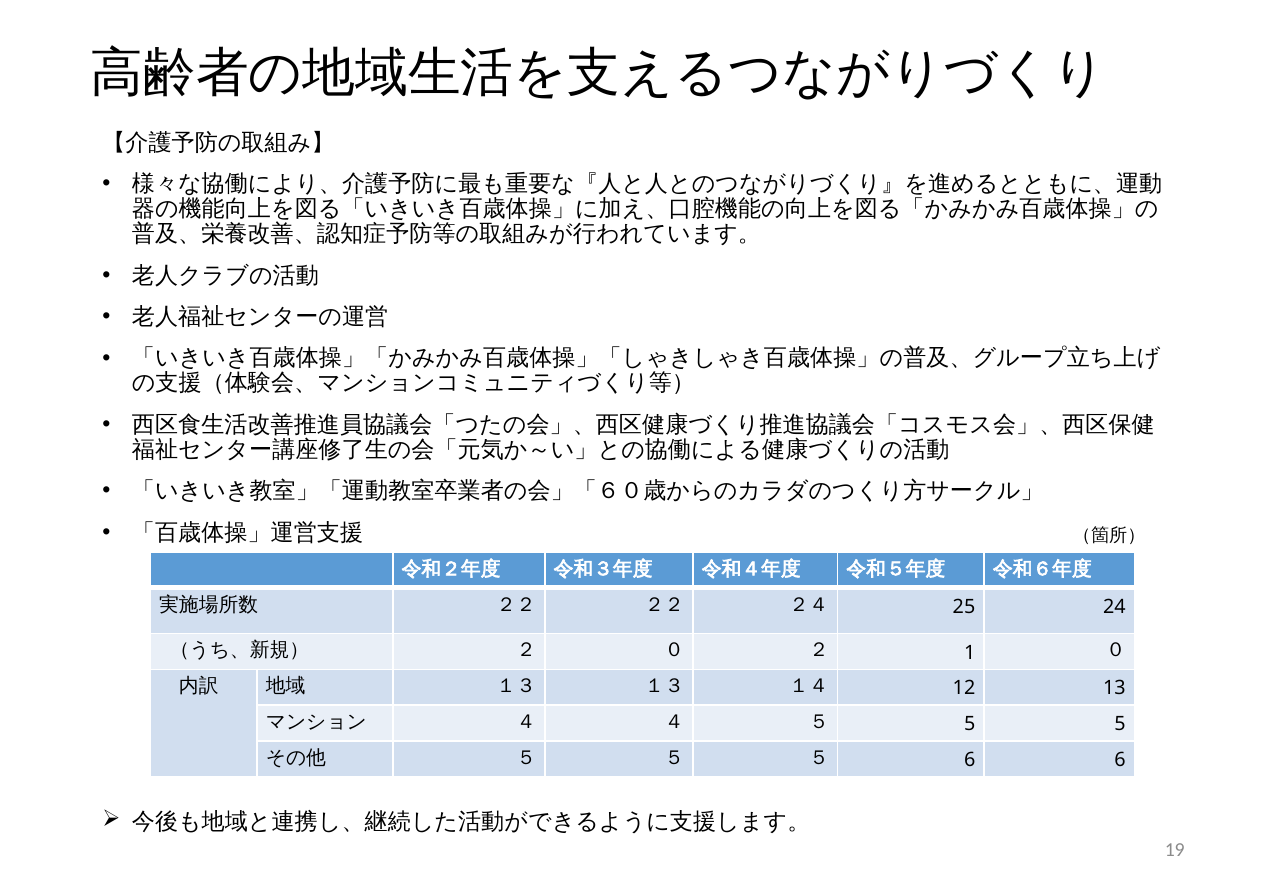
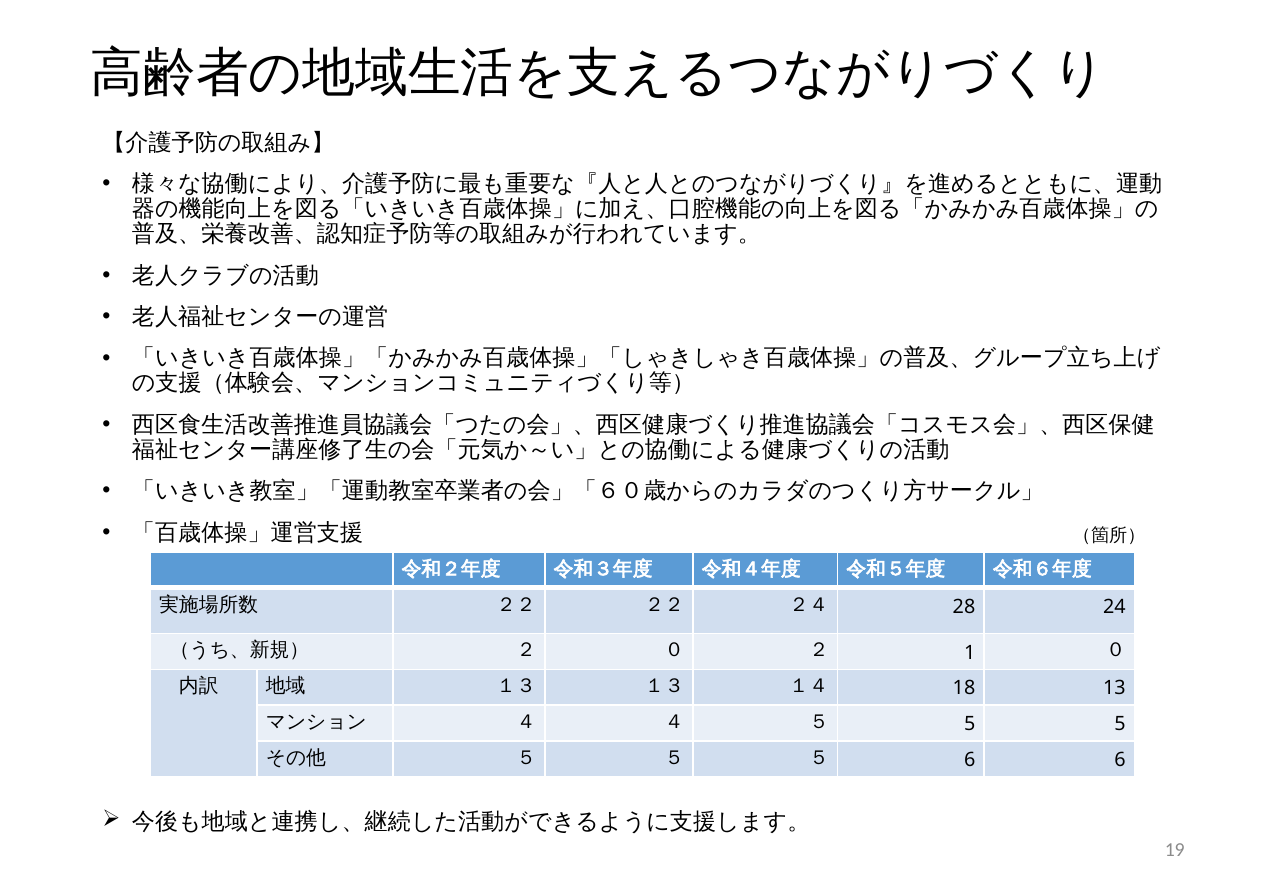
25: 25 -> 28 (964, 606)
12: 12 -> 18 (964, 688)
